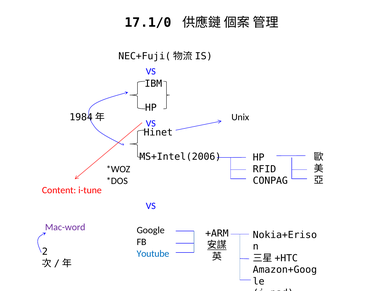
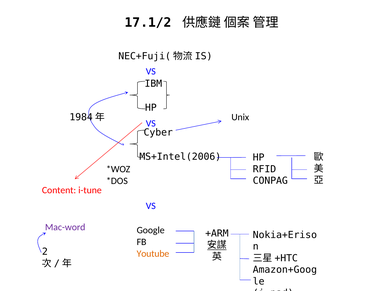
17.1/0: 17.1/0 -> 17.1/2 (148, 23)
Hinet: Hinet -> Cyber (158, 133)
Youtube colour: blue -> orange (153, 254)
